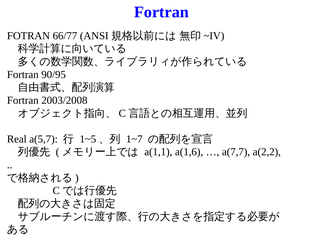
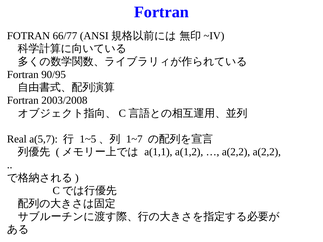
a(1,6: a(1,6 -> a(1,2 (189, 152)
a(7,7: a(7,7 -> a(2,2 (236, 152)
